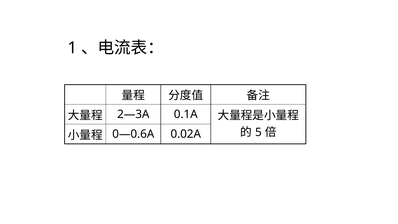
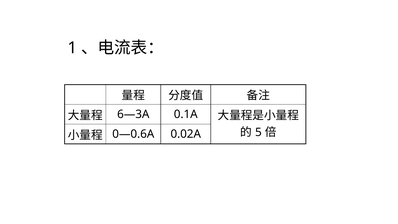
2—3A: 2—3A -> 6—3A (133, 114)
